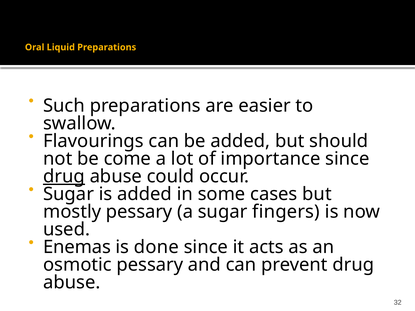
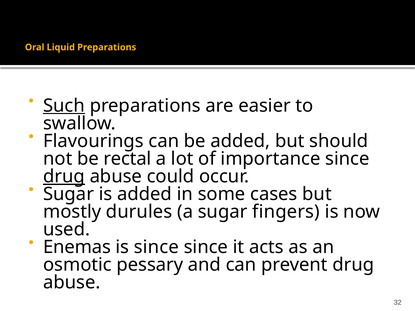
Such underline: none -> present (64, 106)
come: come -> rectal (127, 159)
mostly pessary: pessary -> durules (139, 212)
is done: done -> since (156, 247)
